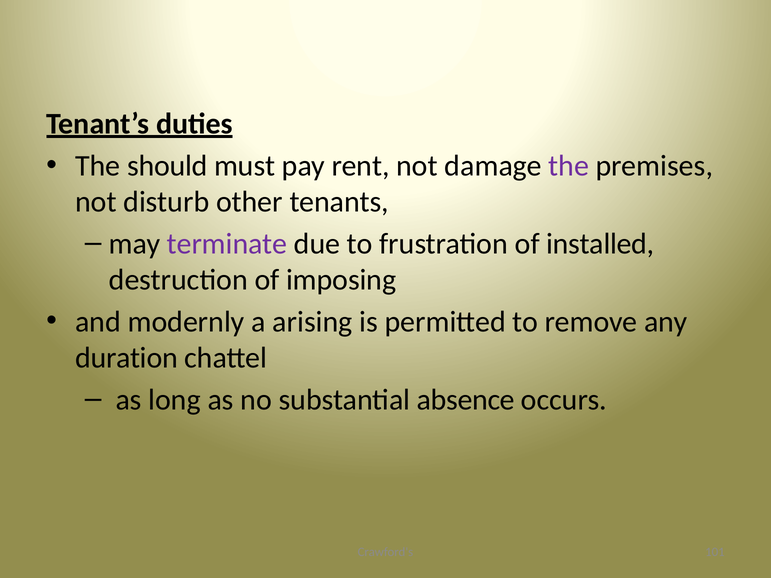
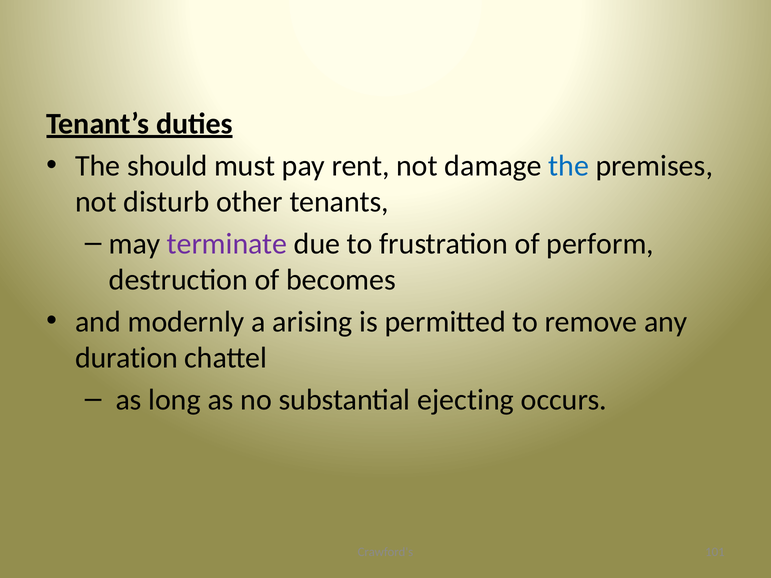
the colour: purple -> blue (569, 166)
installed: installed -> perform (600, 244)
imposing: imposing -> becomes (341, 280)
absence: absence -> ejecting (466, 400)
